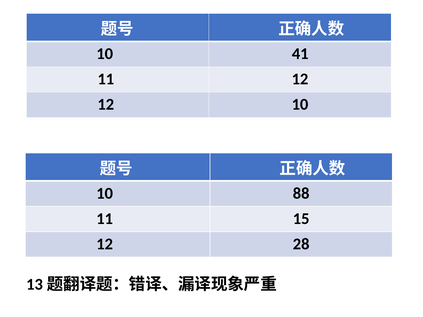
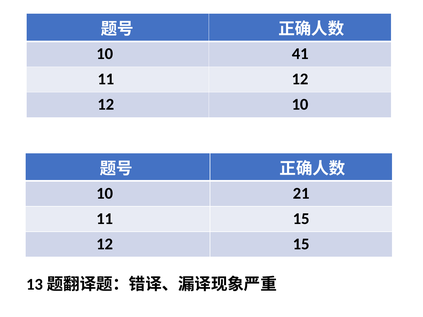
88: 88 -> 21 (301, 193)
12 28: 28 -> 15 (301, 244)
